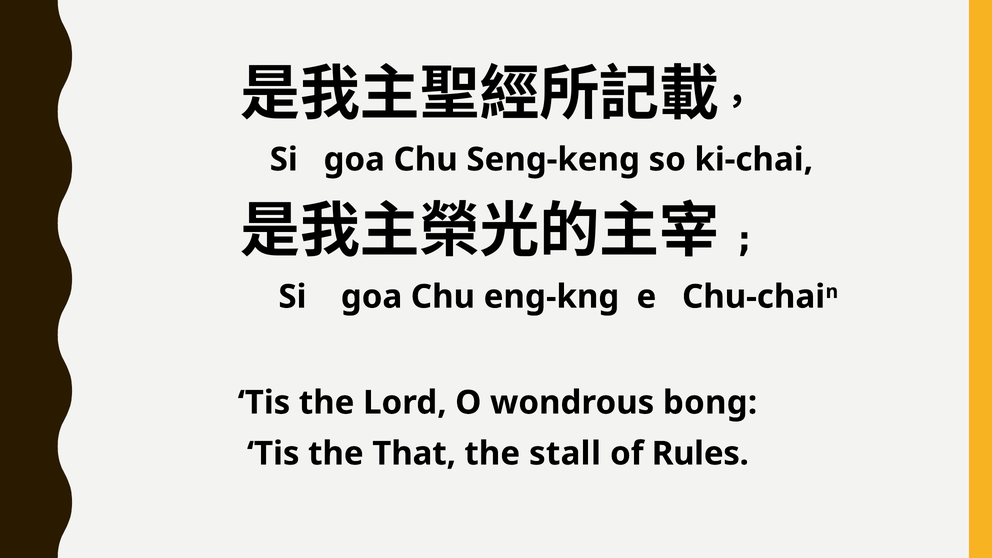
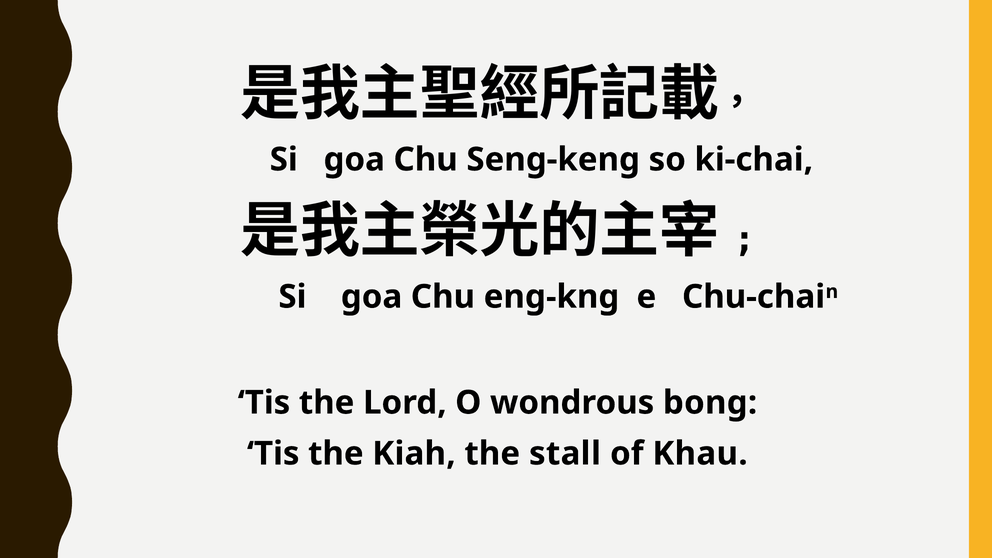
That: That -> Kiah (414, 454)
Rules: Rules -> Khau (700, 454)
